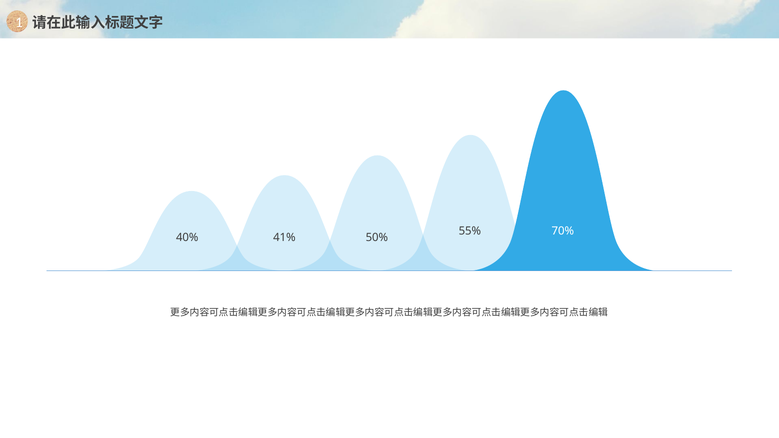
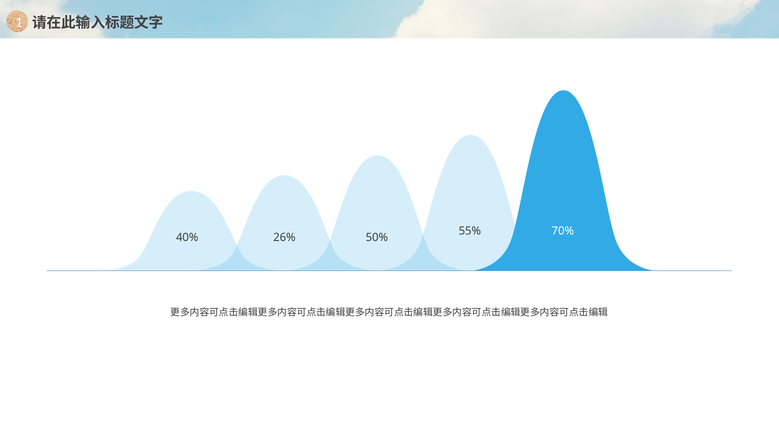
41%: 41% -> 26% (284, 237)
